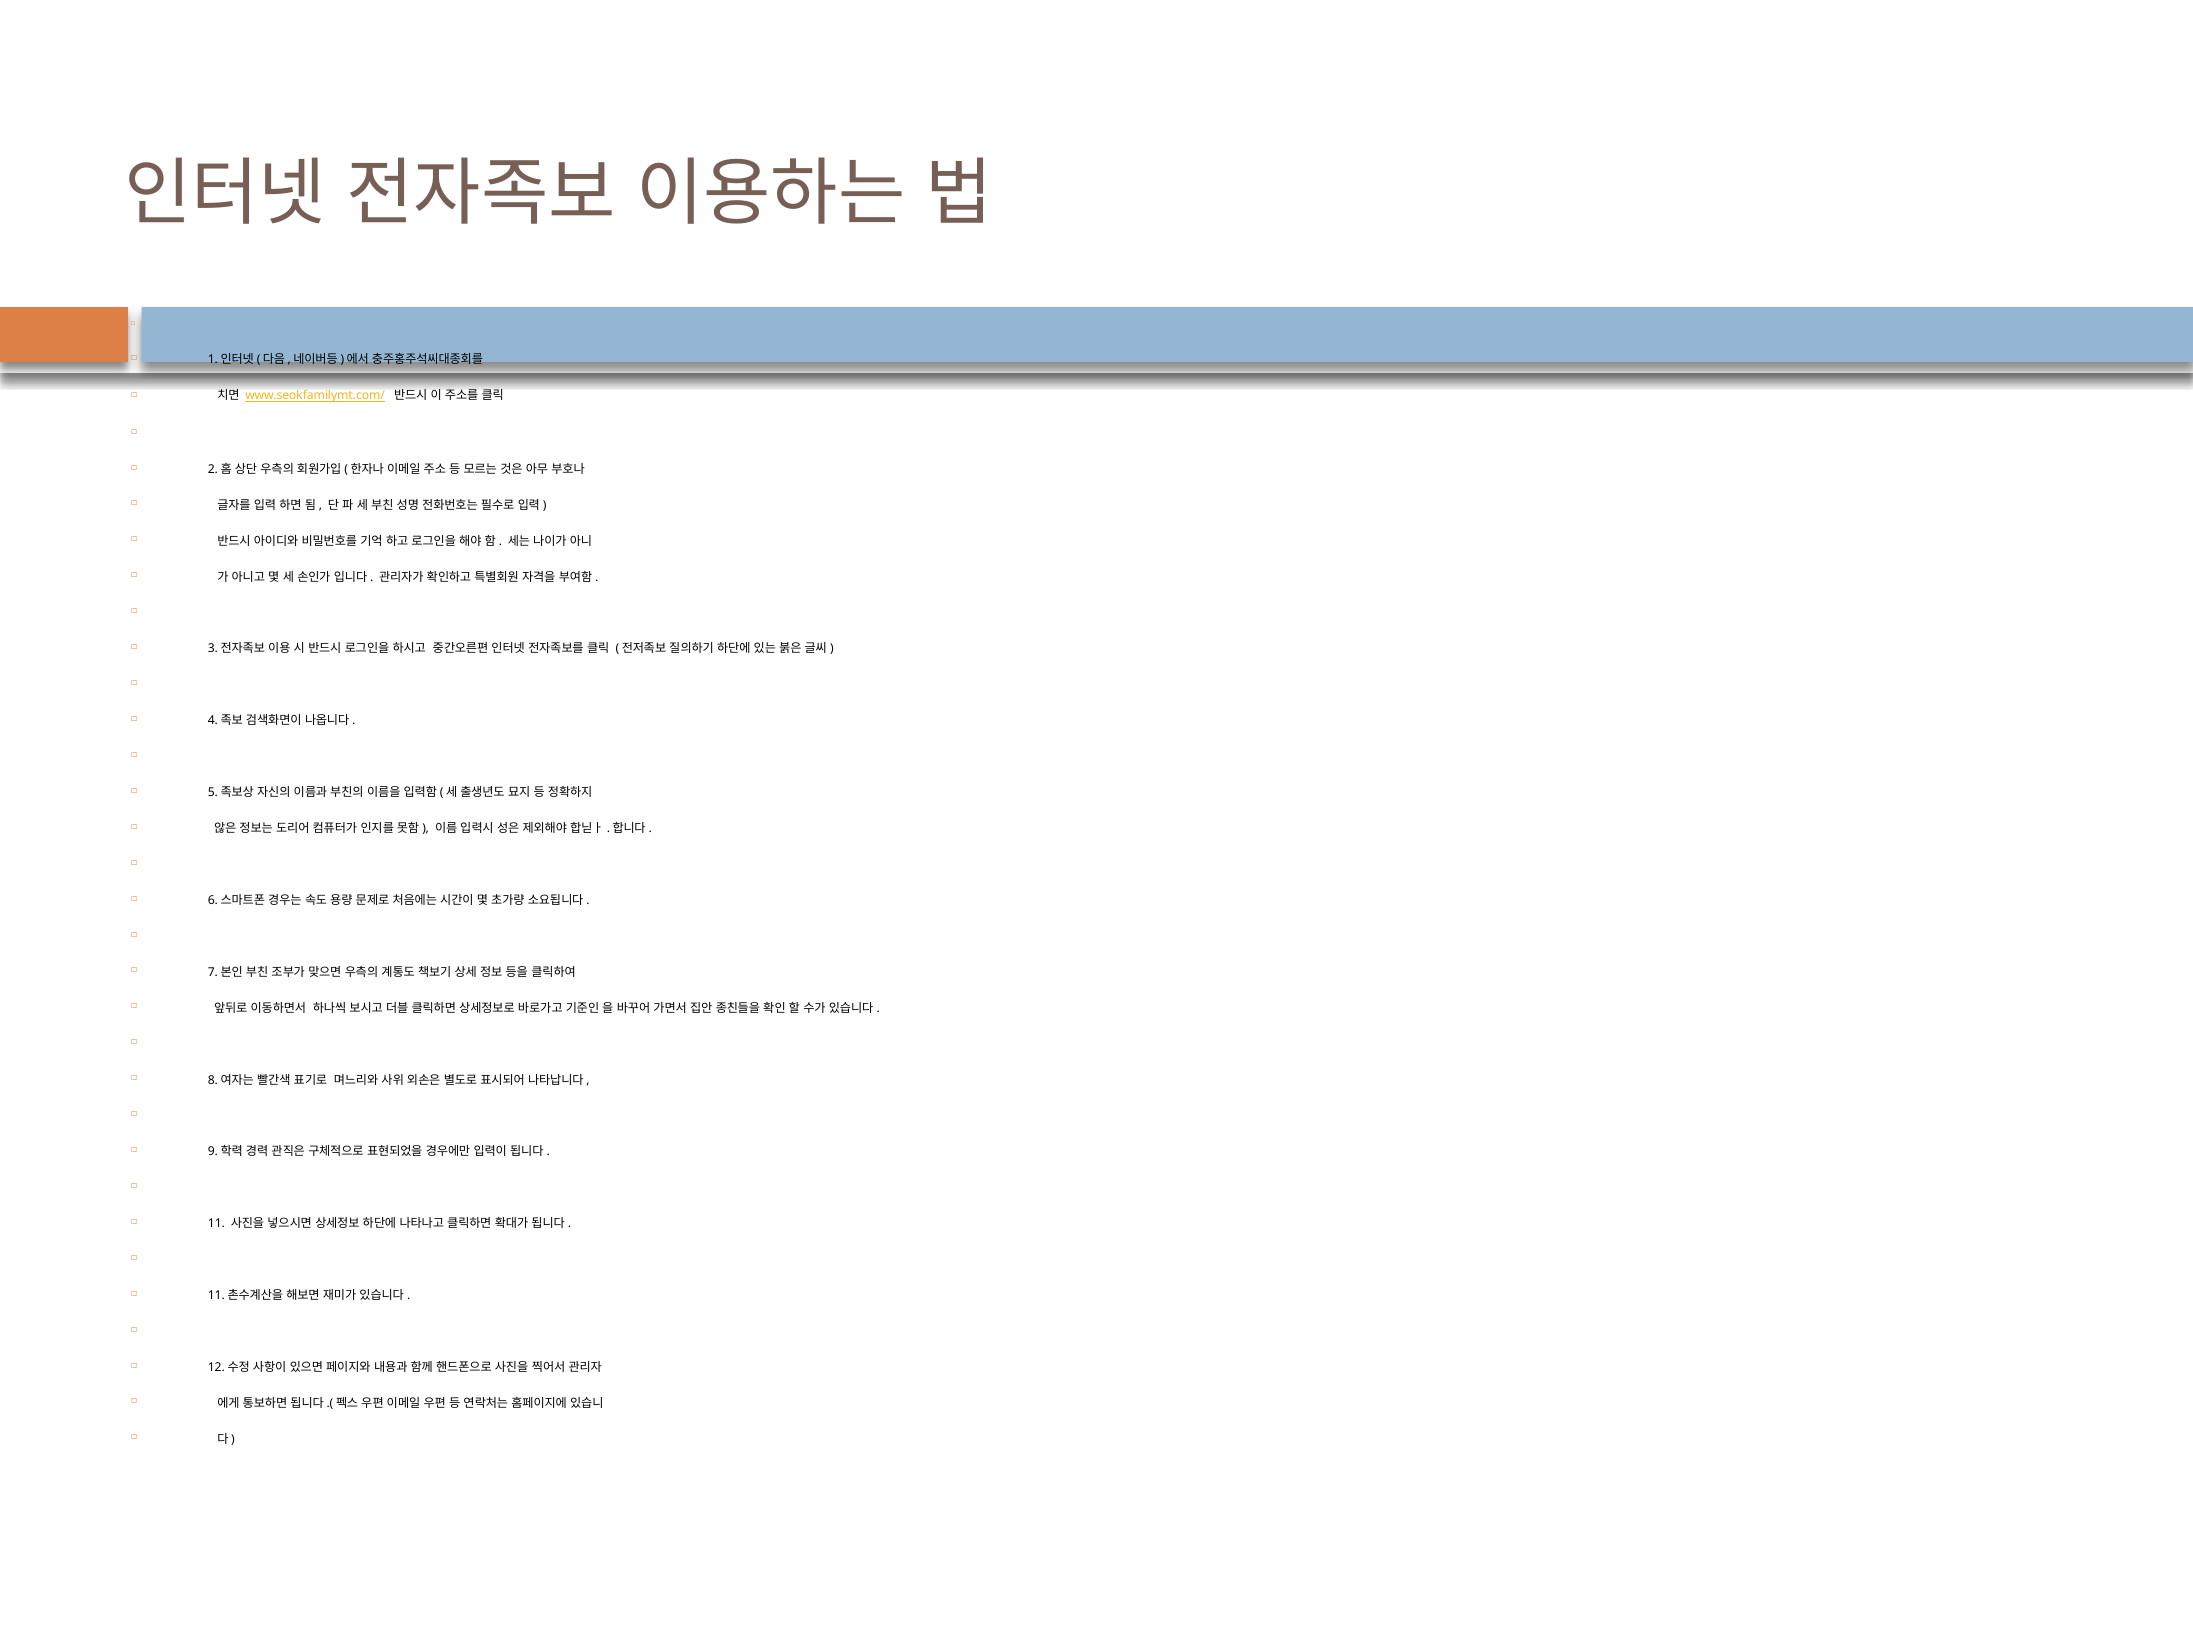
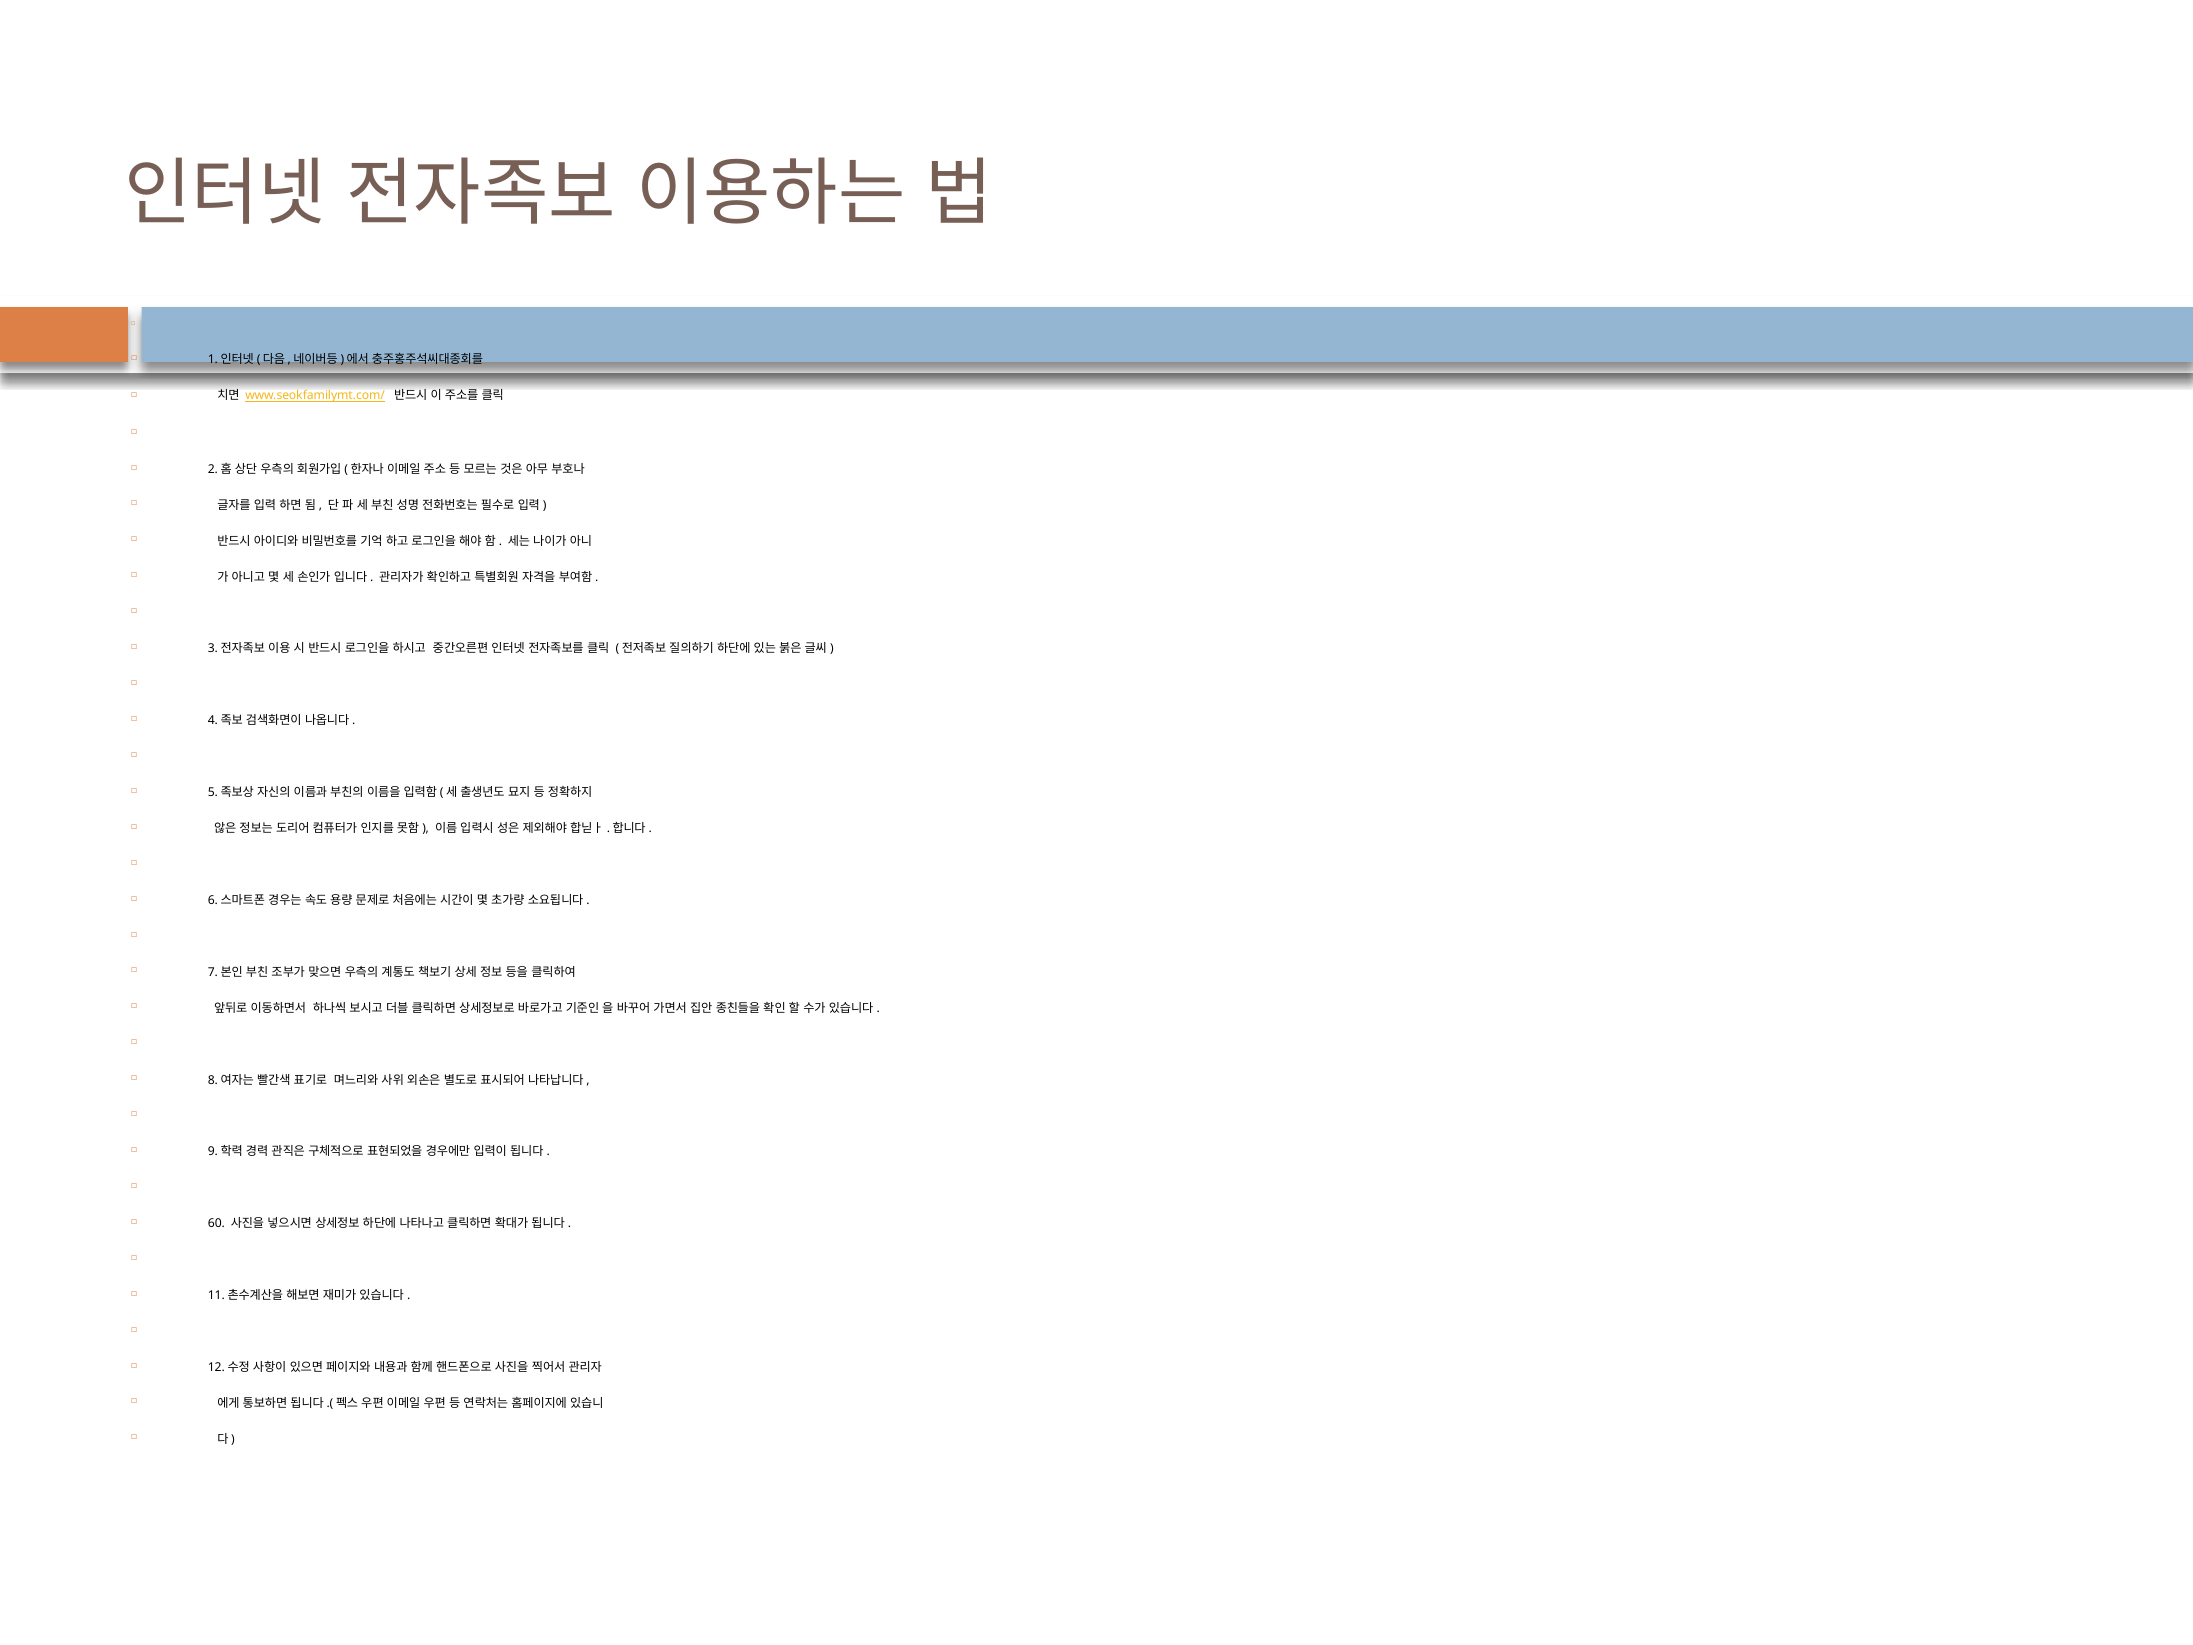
11: 11 -> 60 (216, 1224)
